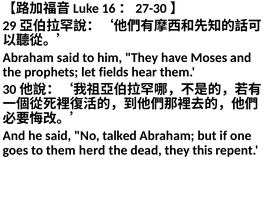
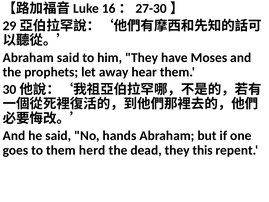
fields: fields -> away (114, 72)
talked: talked -> hands (119, 136)
